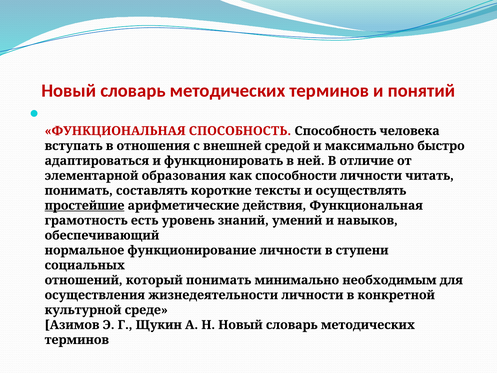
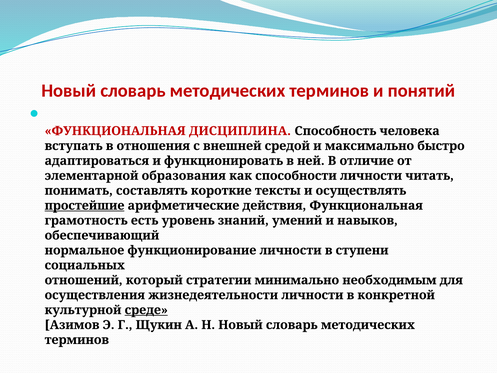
ФУНКЦИОНАЛЬНАЯ СПОСОБНОСТЬ: СПОСОБНОСТЬ -> ДИСЦИПЛИНА (240, 131)
который понимать: понимать -> стратегии (219, 280)
среде underline: none -> present (146, 310)
